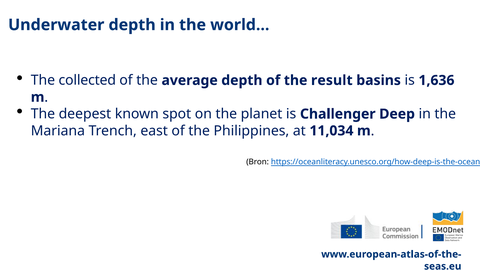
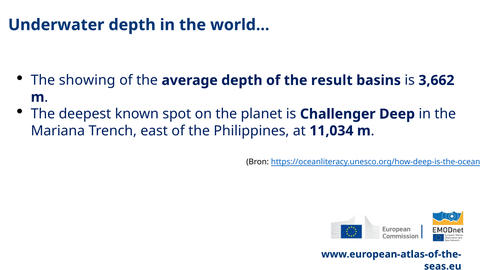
collected: collected -> showing (87, 80)
1,636: 1,636 -> 3,662 (436, 80)
